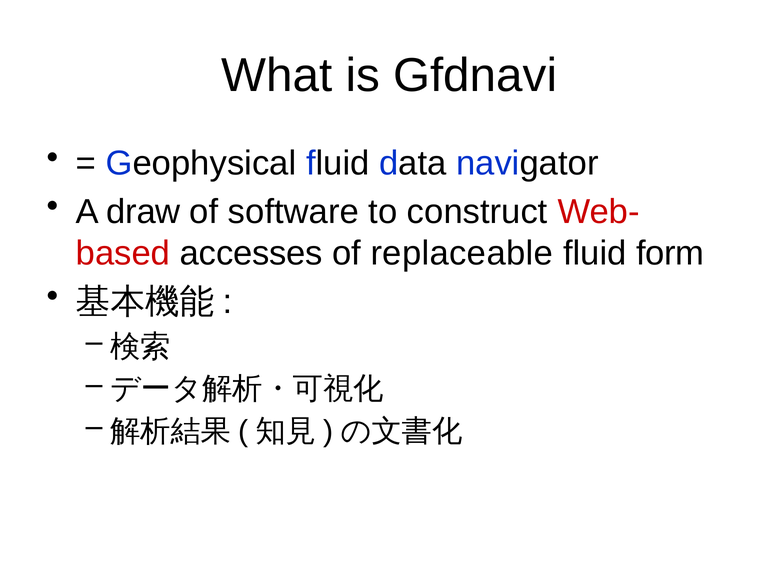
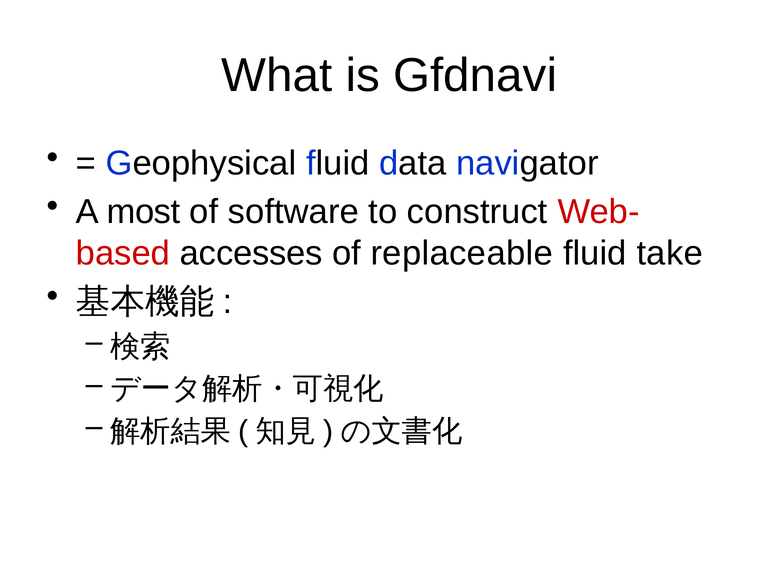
draw: draw -> most (143, 212)
form: form -> take (670, 253)
